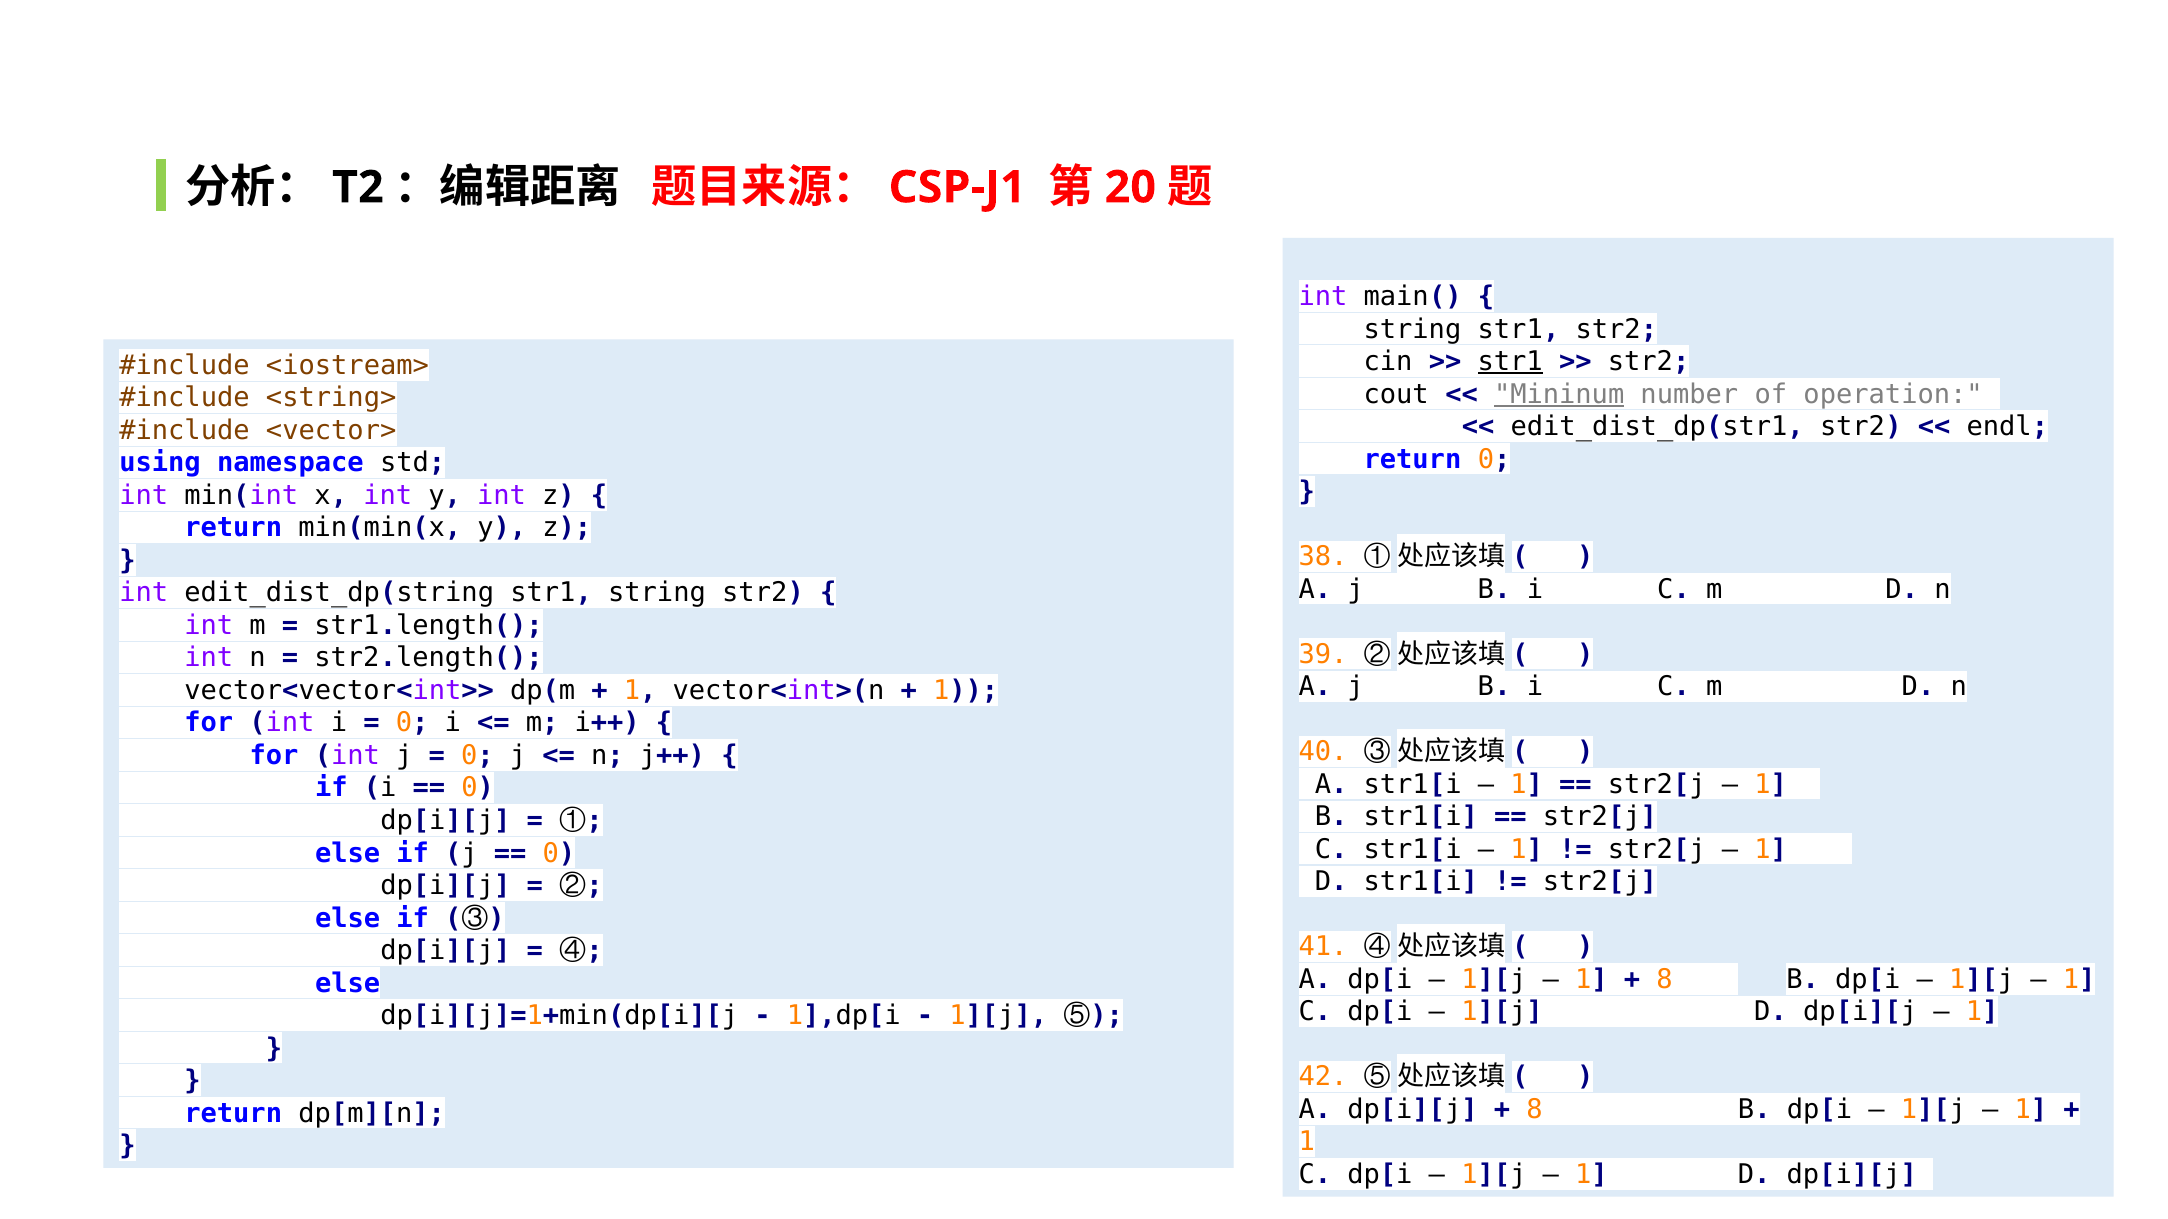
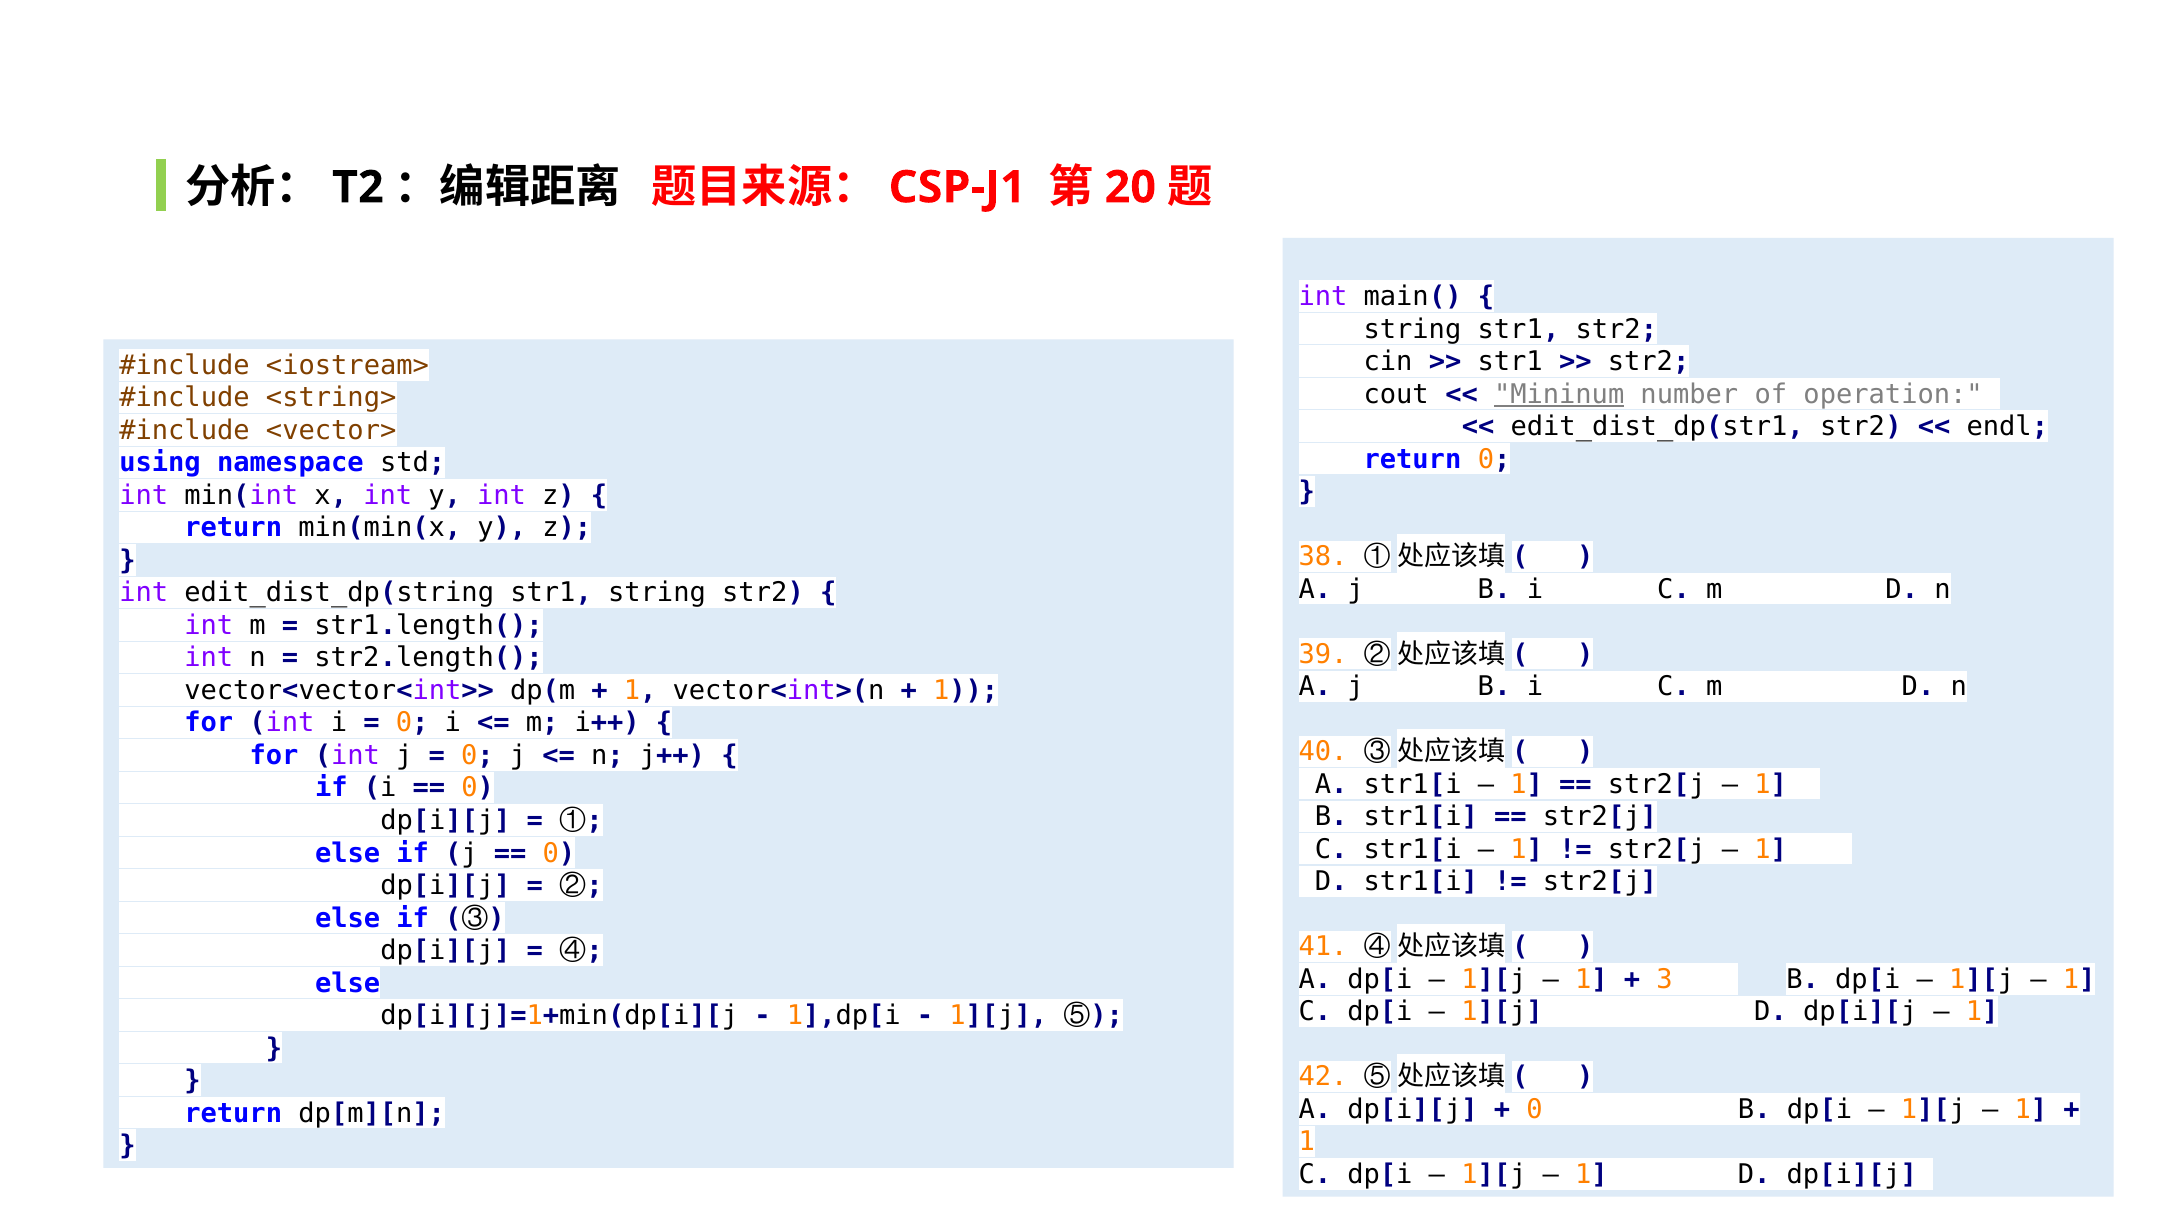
str1 underline: present -> none (1510, 362)
8: 8 -> 3 (1665, 980)
8: 8 -> 0 (1534, 1110)
